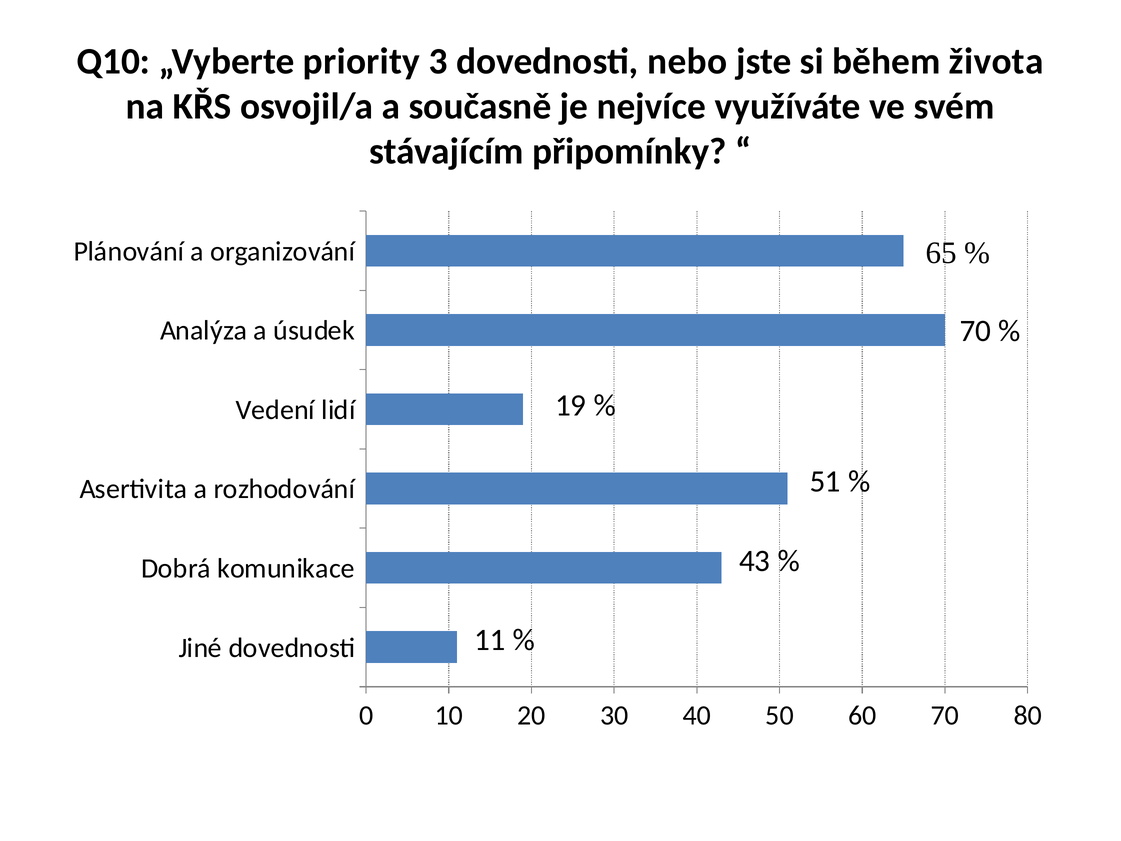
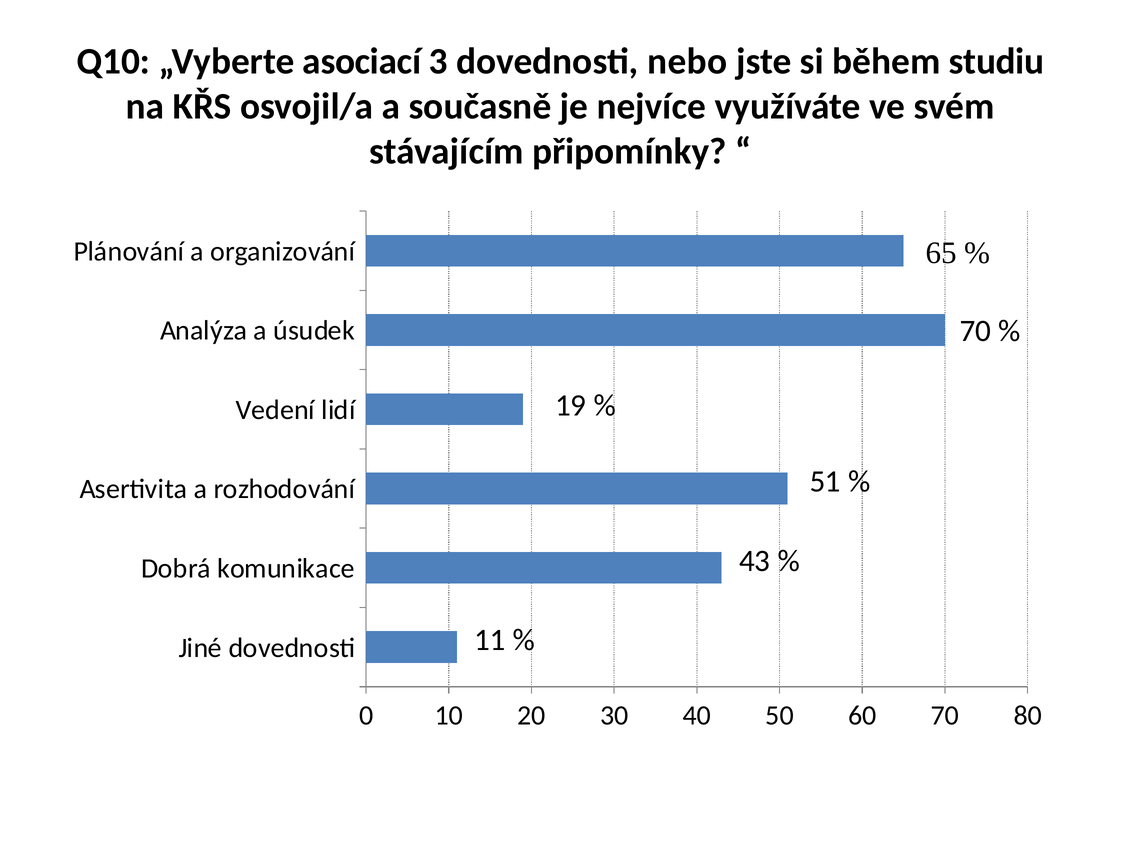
priority: priority -> asociací (362, 62)
života: života -> studiu (997, 62)
